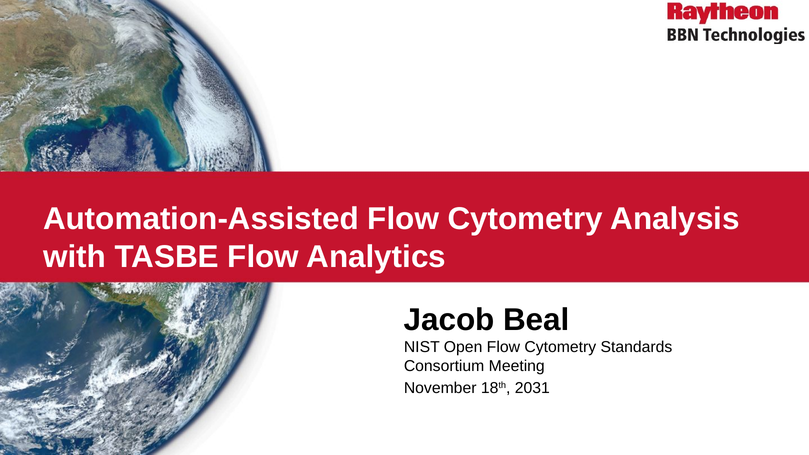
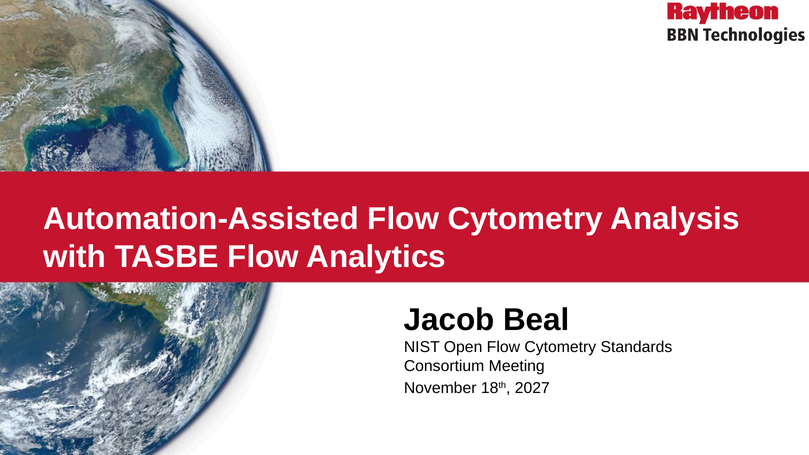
2031: 2031 -> 2027 (532, 388)
